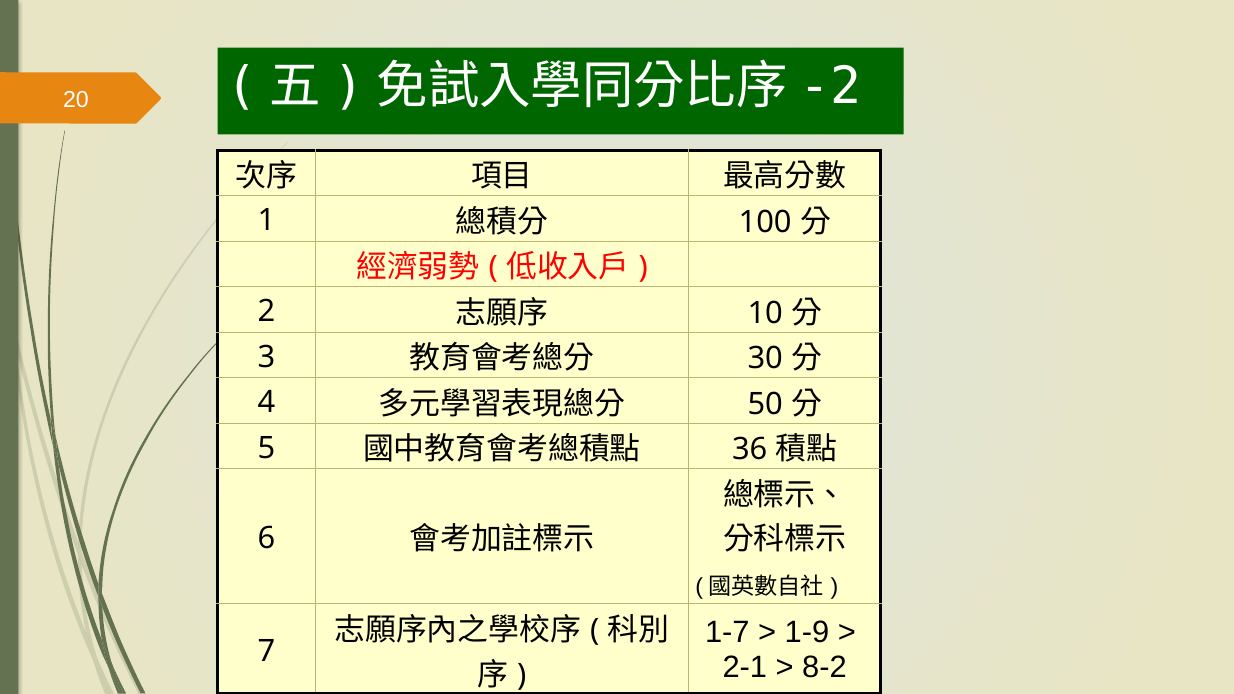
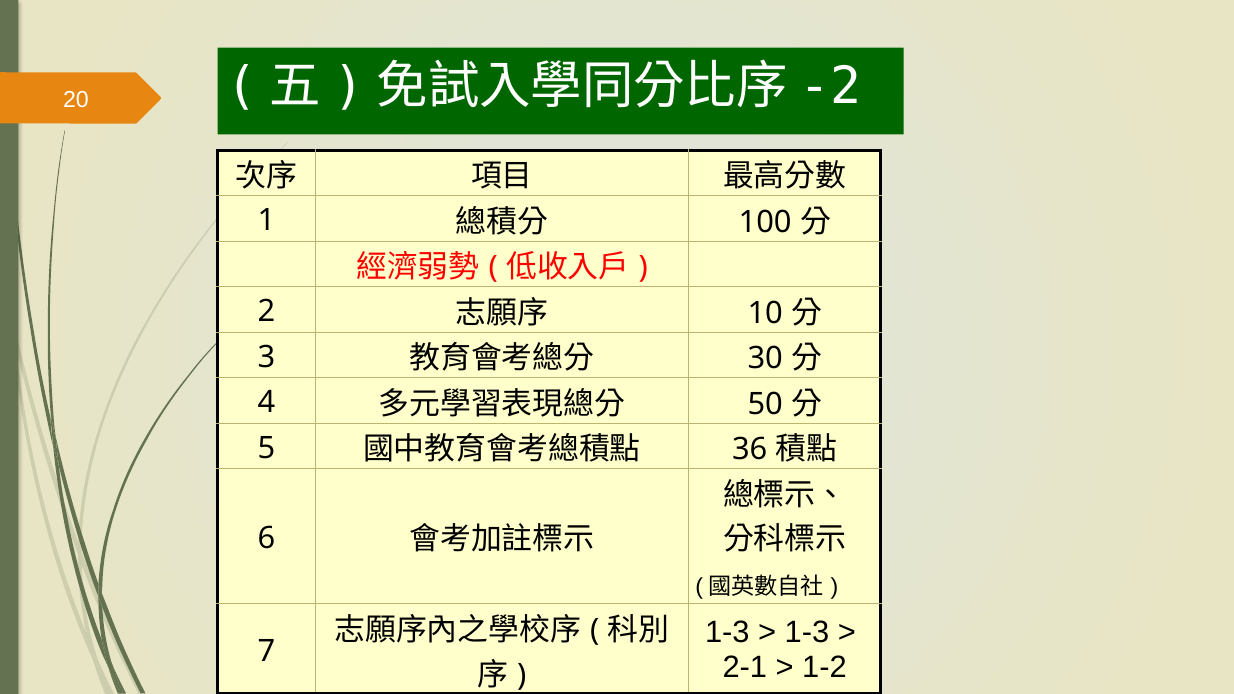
1-7: 1-7 -> 1-3 (727, 633)
1-9: 1-9 -> 1-3 (807, 633)
8-2: 8-2 -> 1-2 (824, 667)
